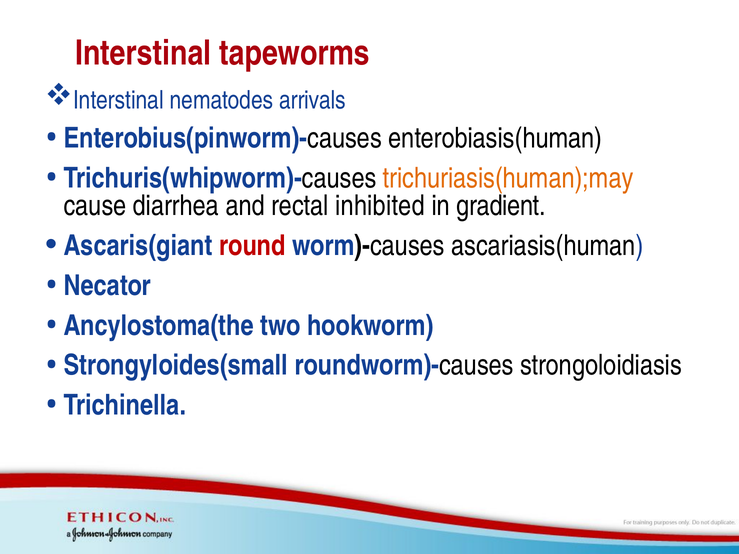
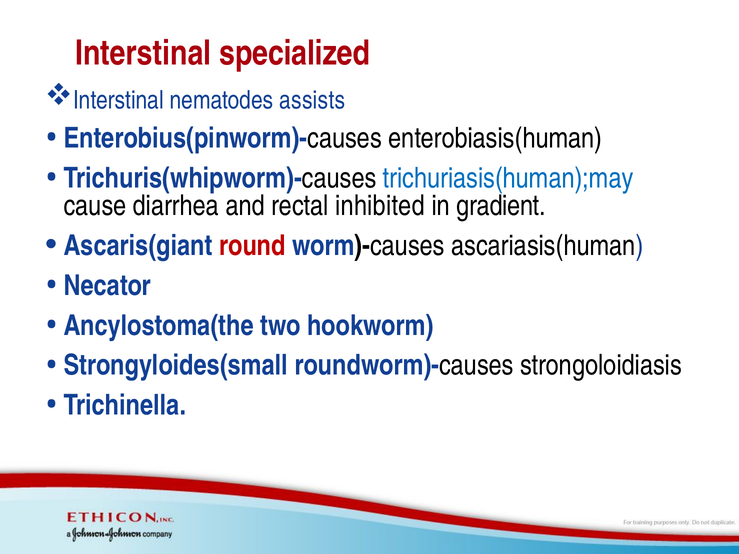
tapeworms: tapeworms -> specialized (295, 53)
arrivals: arrivals -> assists (312, 100)
trichuriasis(human);may colour: orange -> blue (508, 178)
